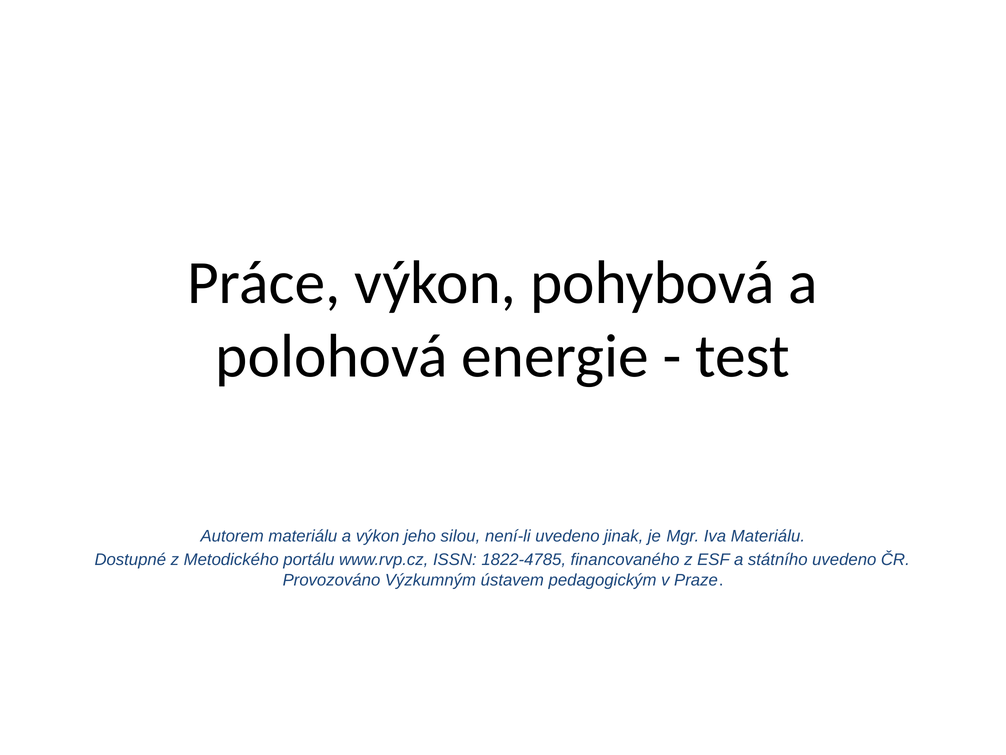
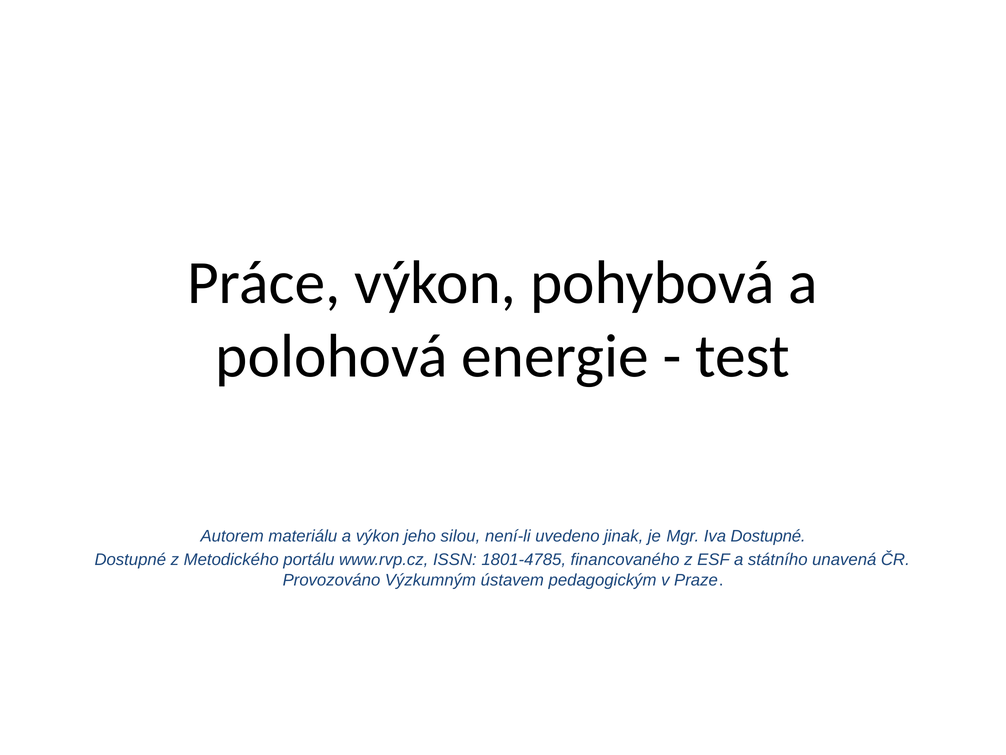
Iva Materiálu: Materiálu -> Dostupné (768, 536)
1822-4785: 1822-4785 -> 1801-4785 (524, 560)
státního uvedeno: uvedeno -> unavená (844, 560)
